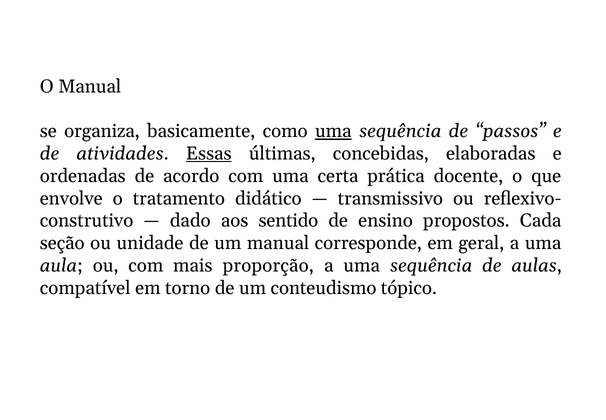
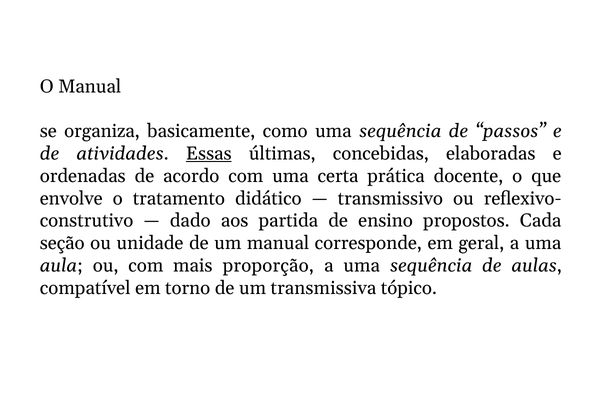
uma underline: present -> none (333, 131)
sentido: sentido -> partida (288, 221)
conteudismo: conteudismo -> transmissiva (323, 288)
